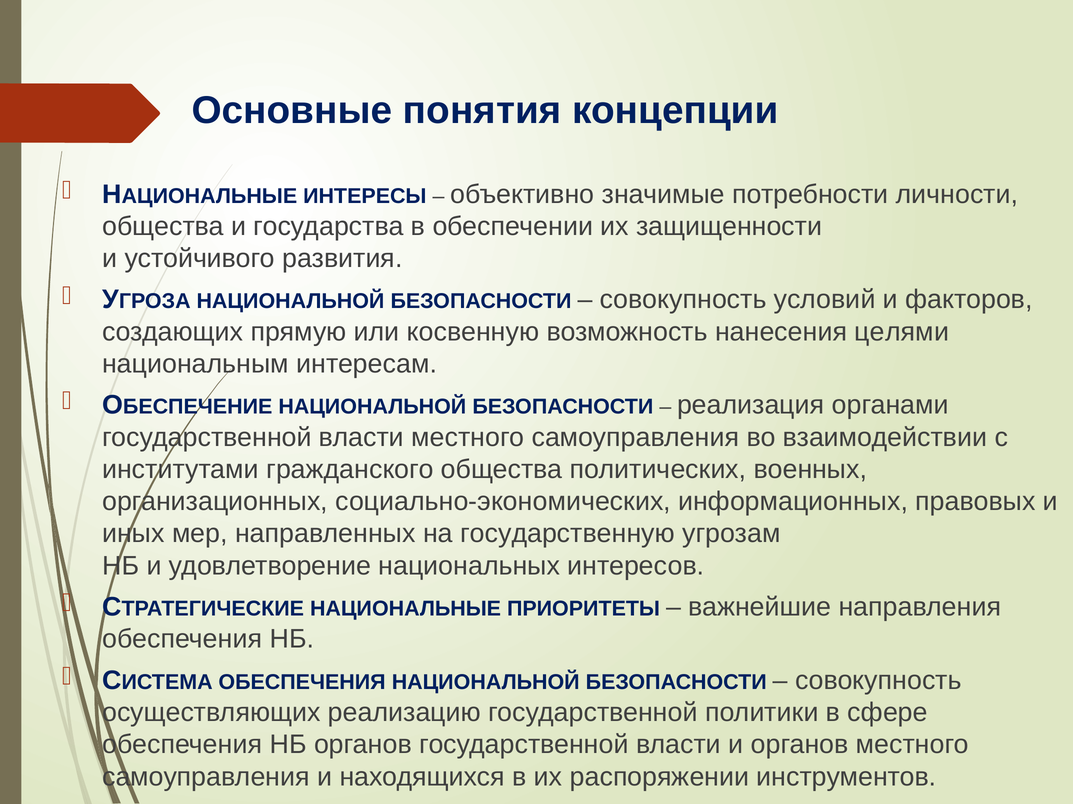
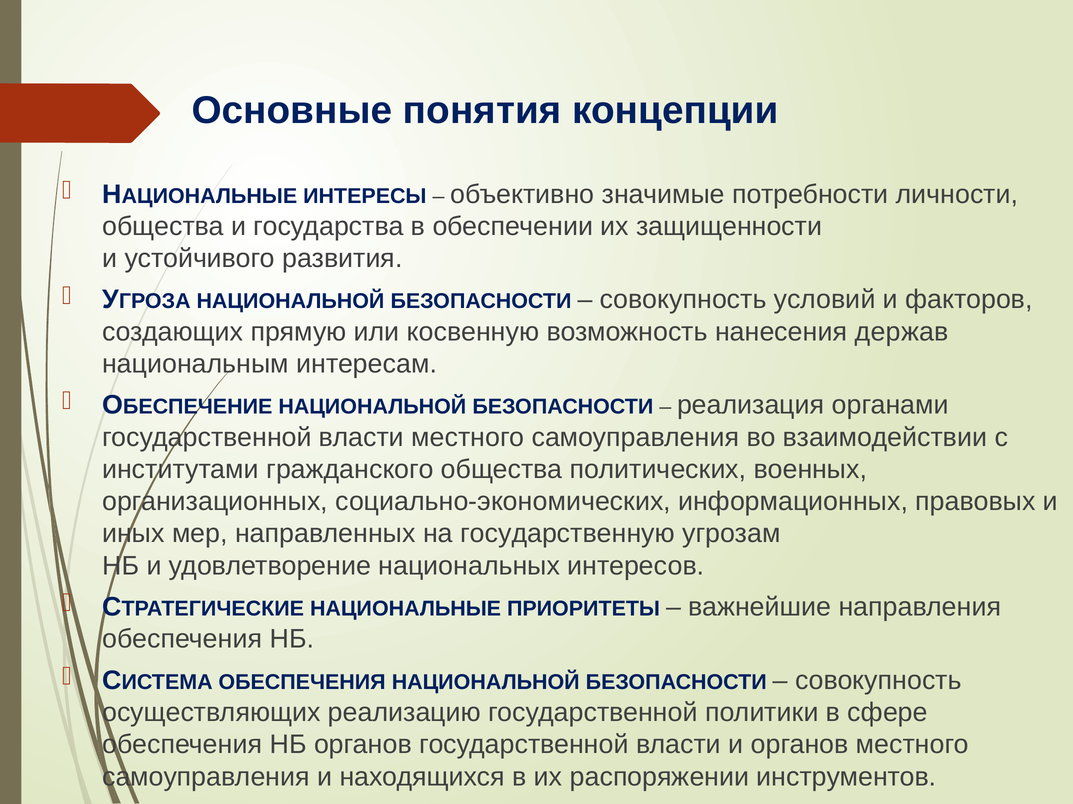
целями: целями -> держав (902, 332)
